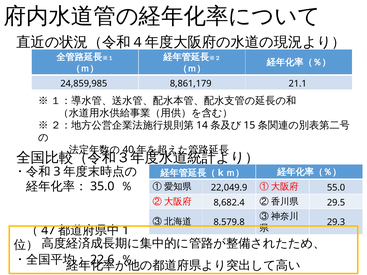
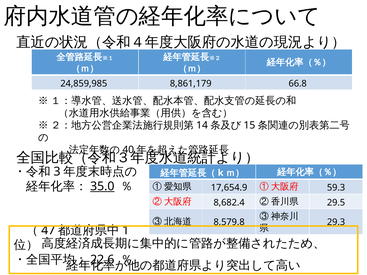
21.1: 21.1 -> 66.8 (298, 84)
35.0 underline: none -> present (102, 186)
22,049.9: 22,049.9 -> 17,654.9 (229, 188)
55.0: 55.0 -> 59.3 (336, 188)
